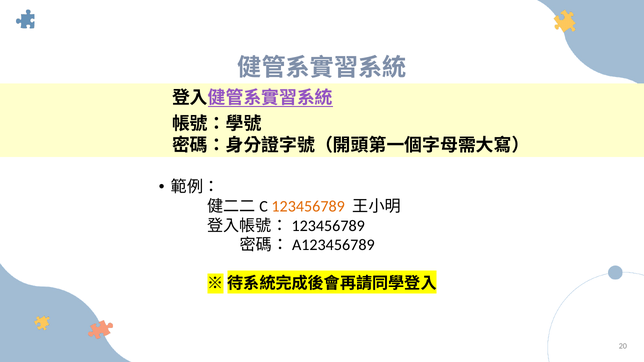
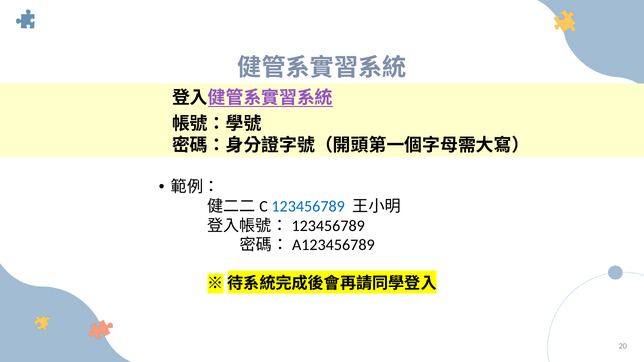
123456789 colour: orange -> blue (308, 207)
